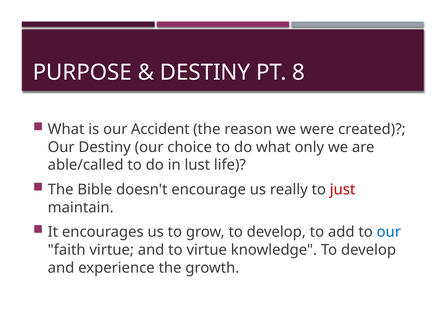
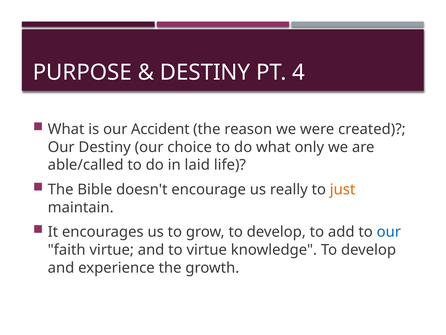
8: 8 -> 4 (299, 72)
lust: lust -> laid (197, 165)
just colour: red -> orange (343, 189)
